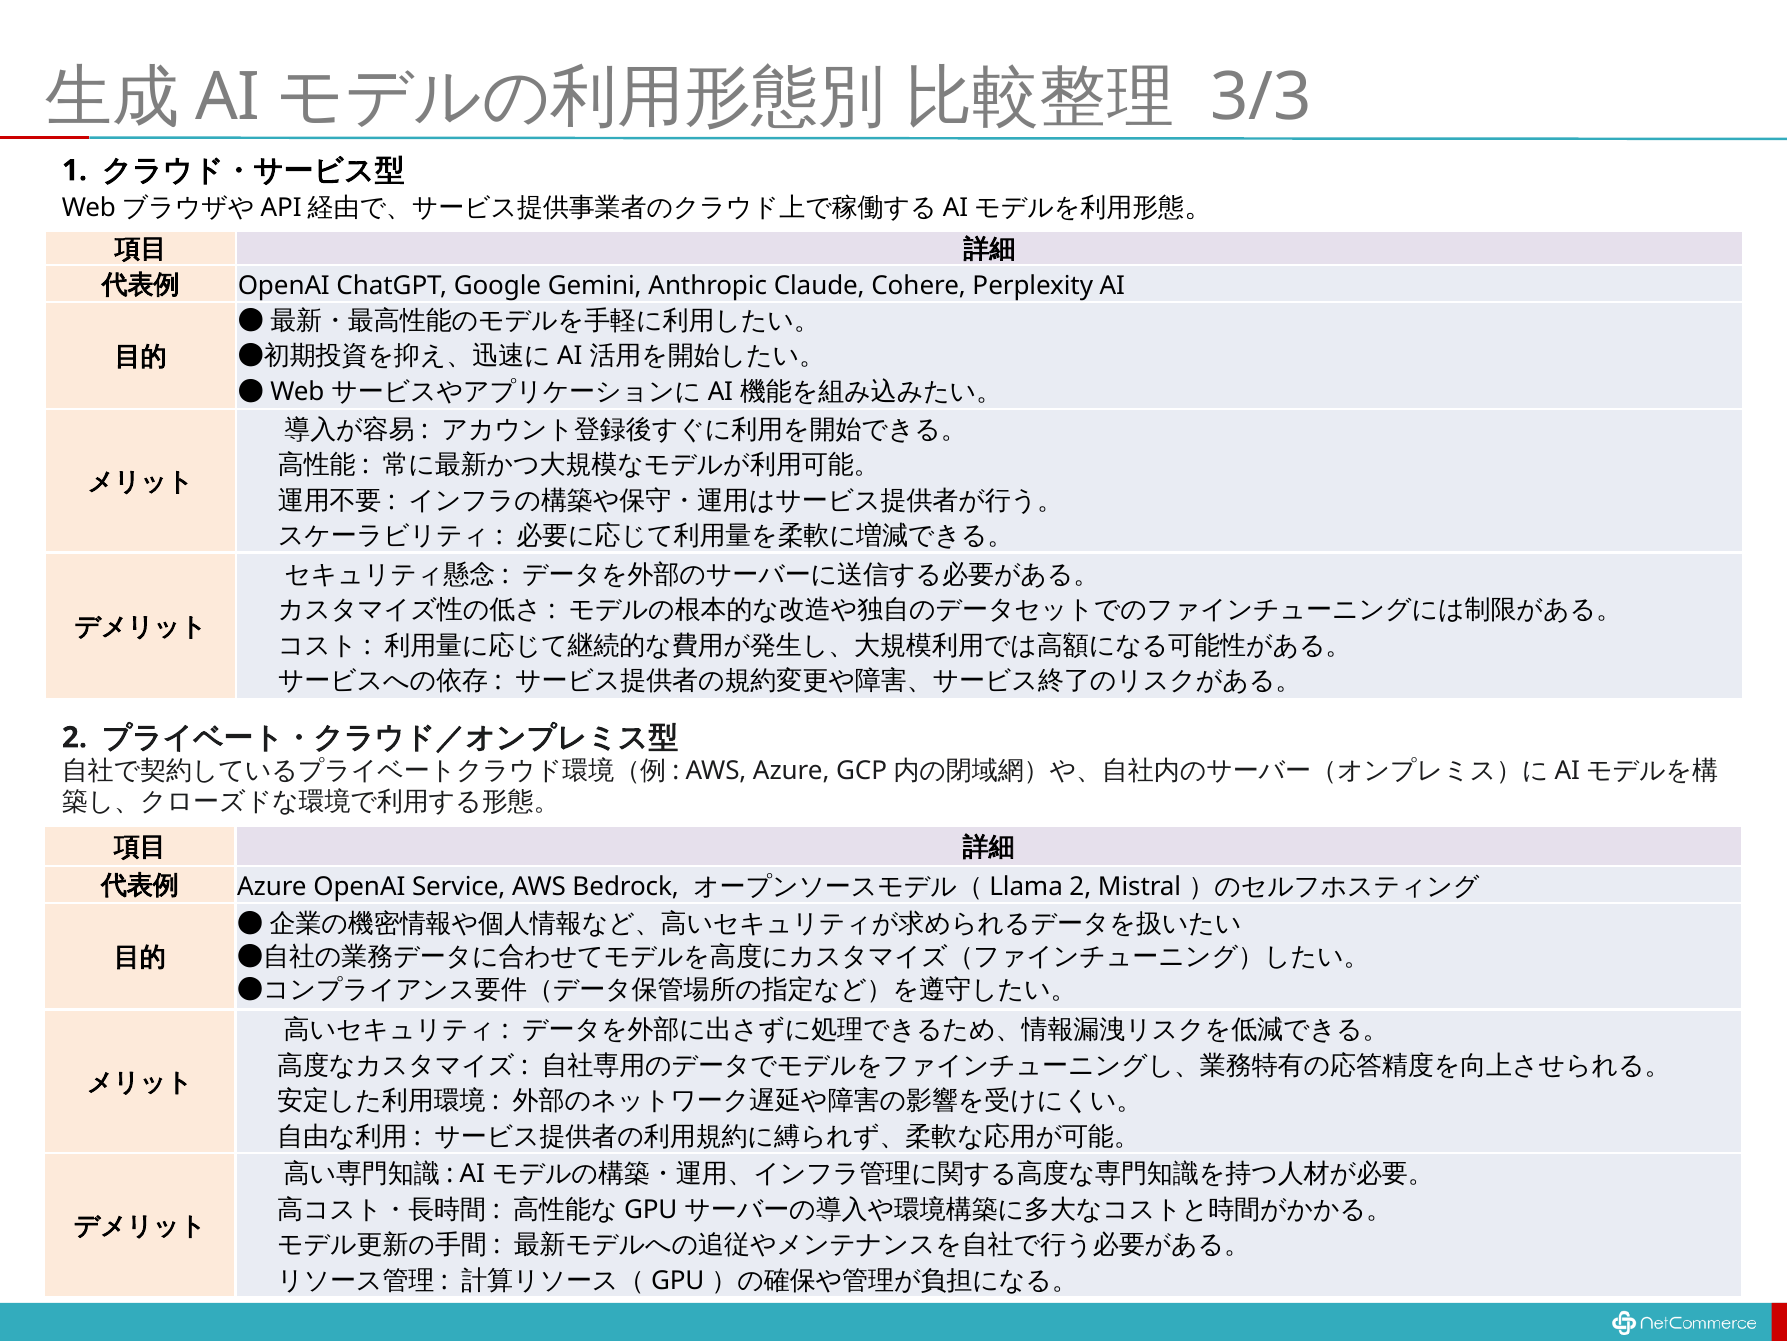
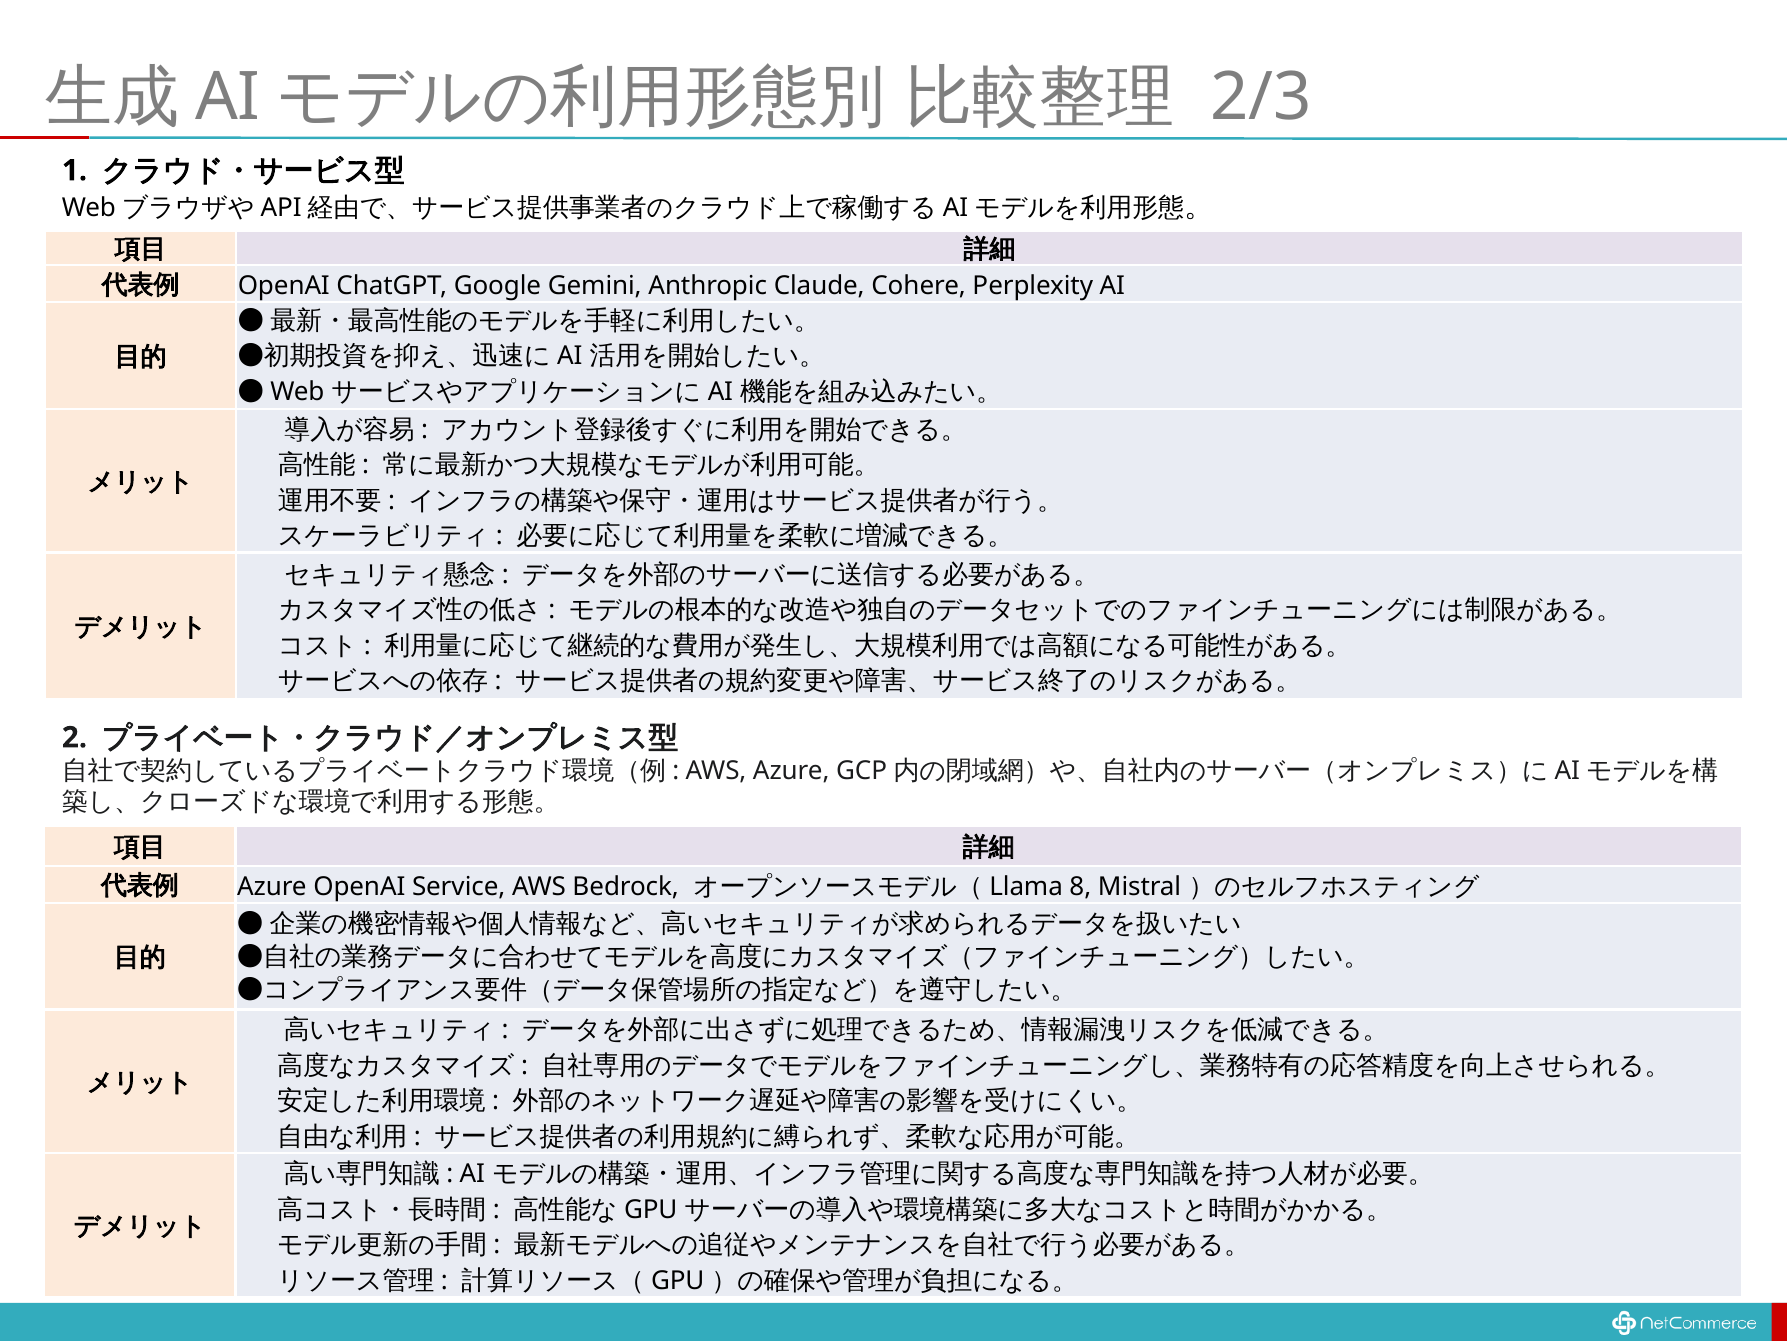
3/3: 3/3 -> 2/3 (1261, 97)
2: 2 -> 8 (1080, 886)
